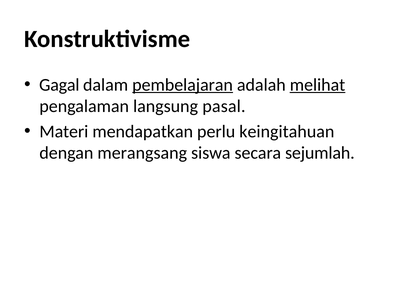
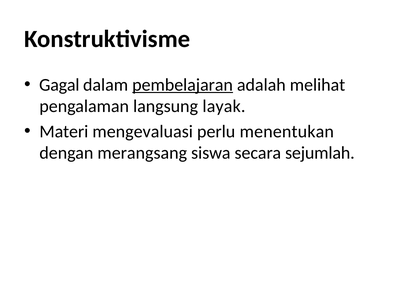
melihat underline: present -> none (318, 85)
pasal: pasal -> layak (224, 106)
mendapatkan: mendapatkan -> mengevaluasi (143, 131)
keingitahuan: keingitahuan -> menentukan (287, 131)
